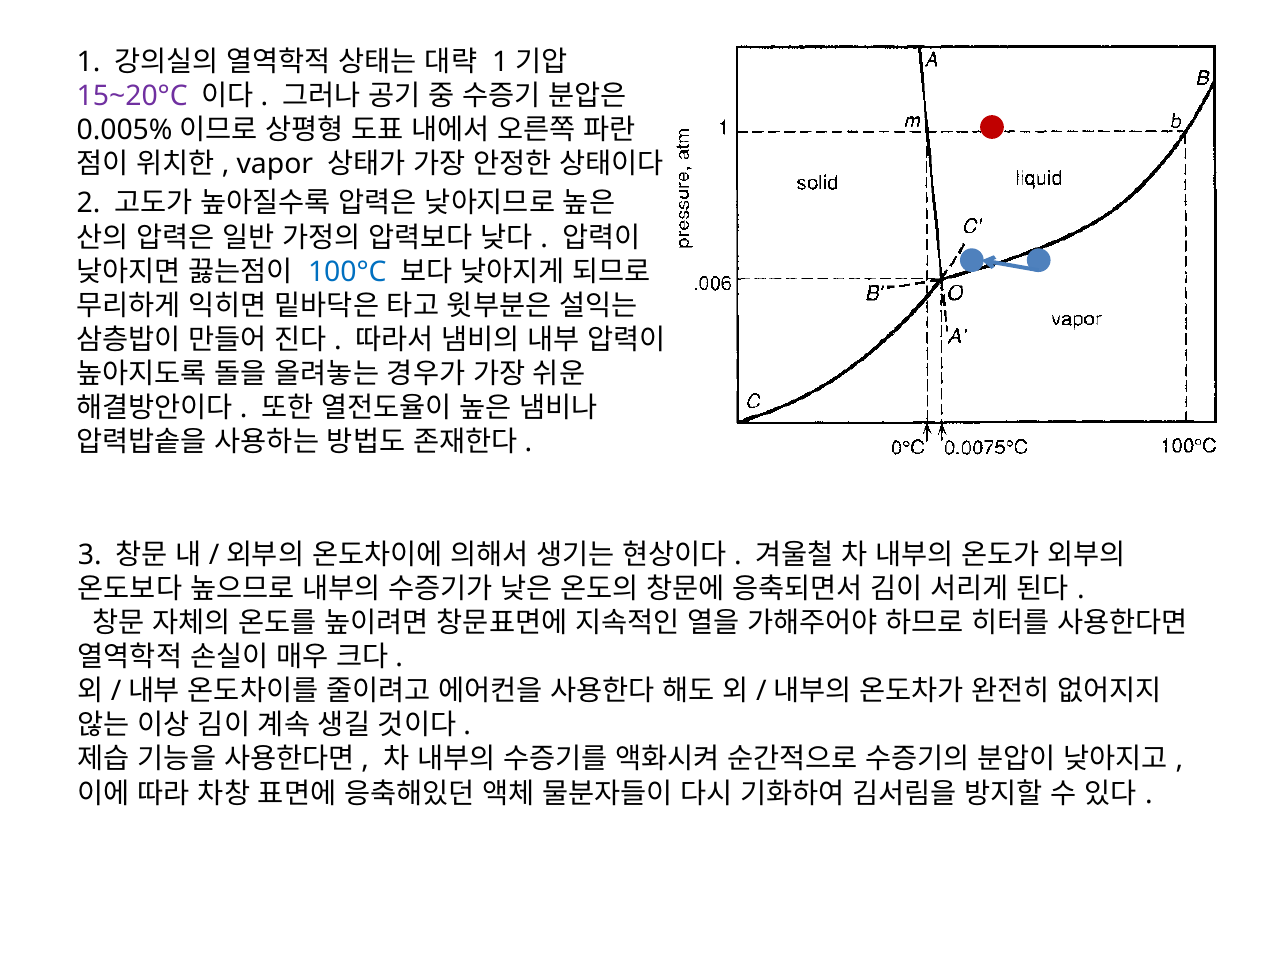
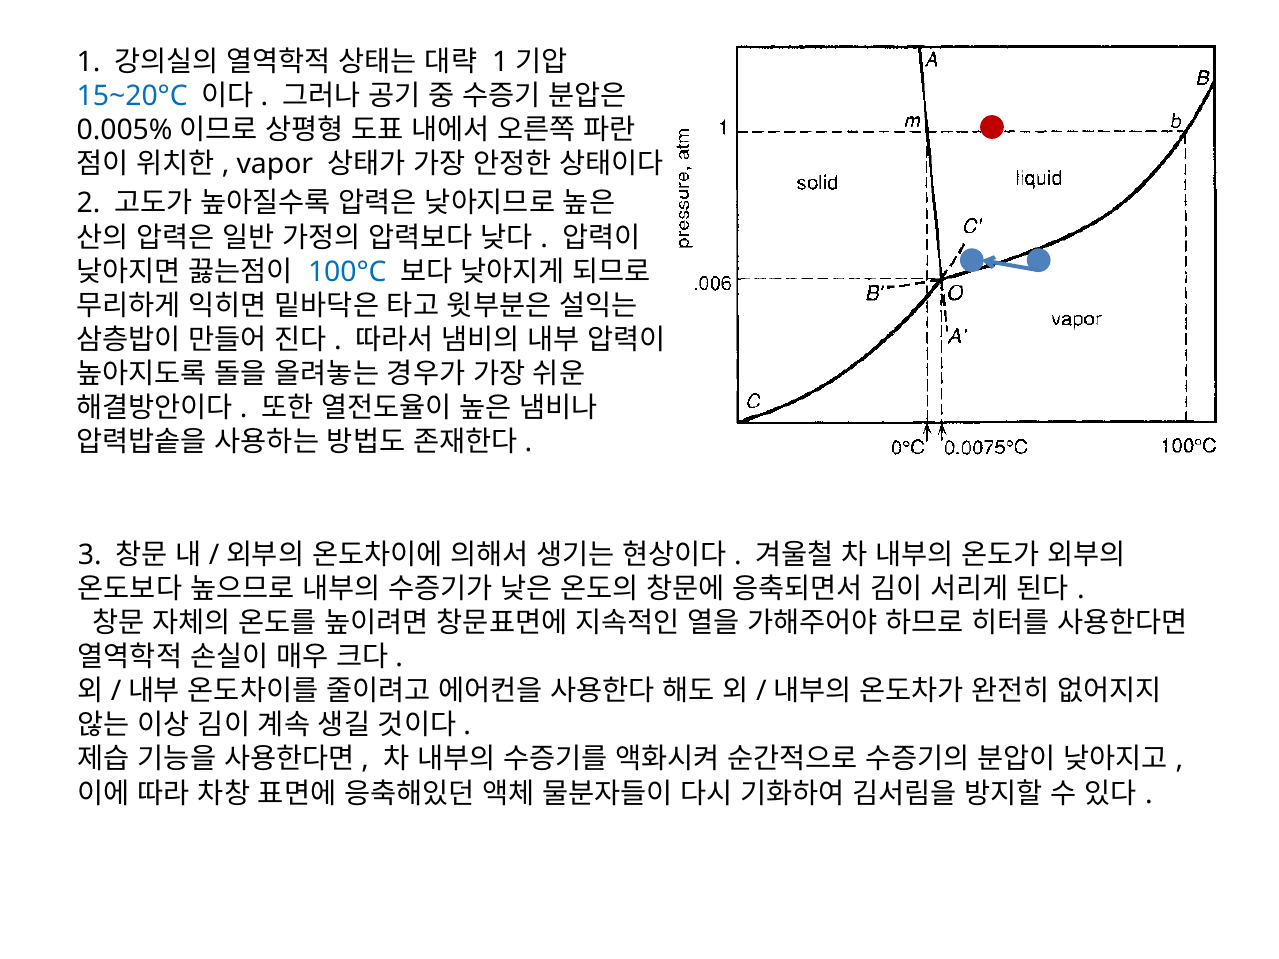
15~20°C colour: purple -> blue (132, 96)
